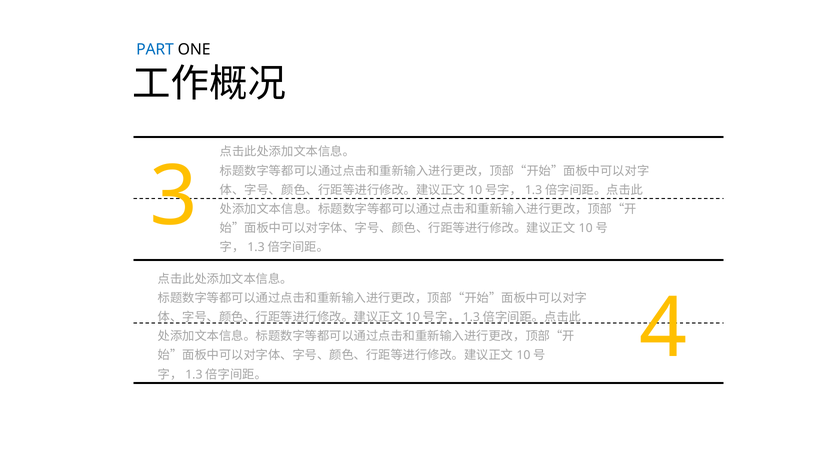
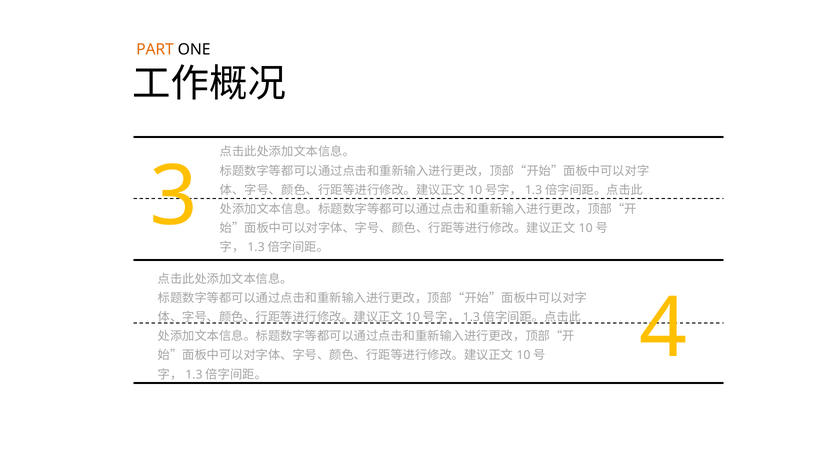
PART colour: blue -> orange (155, 50)
